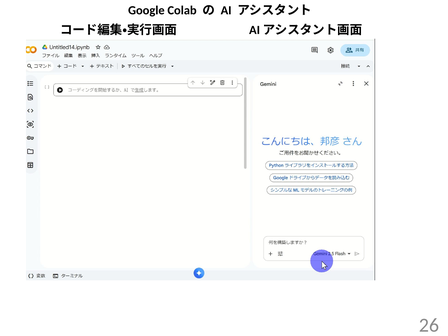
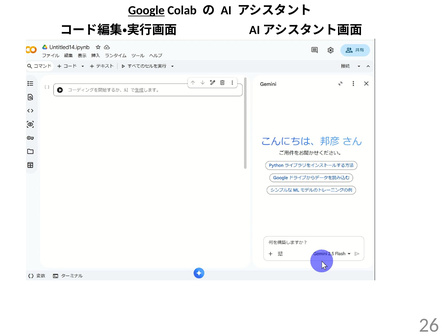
Google underline: none -> present (146, 11)
